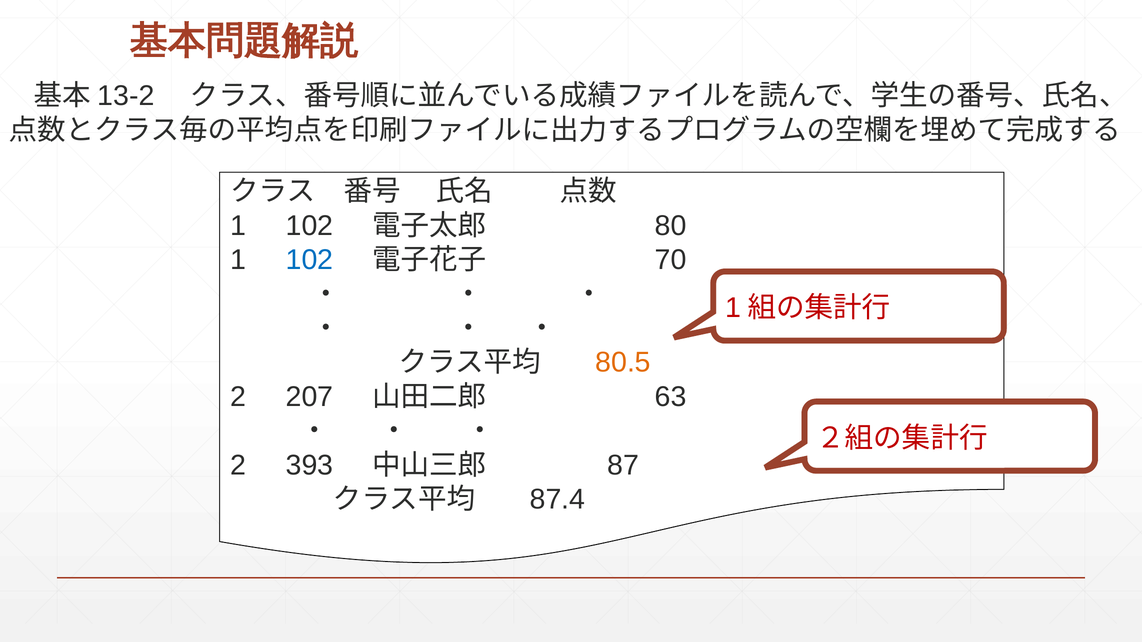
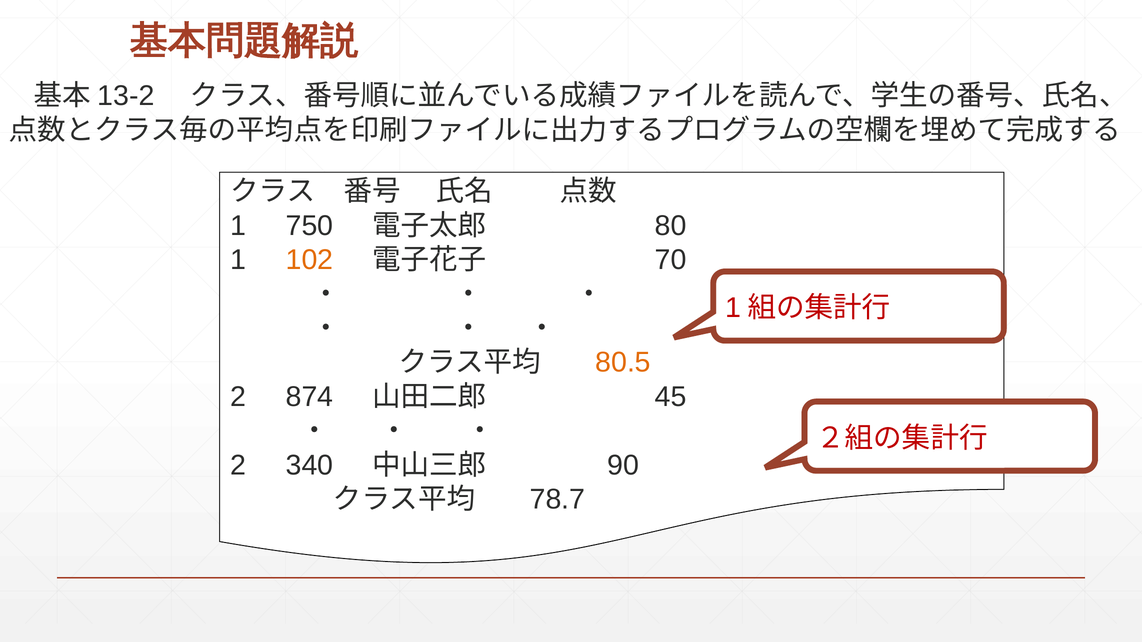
102: 102 -> 750 (310, 226)
102 colour: blue -> orange (310, 260)
207: 207 -> 874 (310, 397)
63: 63 -> 45 (671, 397)
393: 393 -> 340 (310, 466)
87: 87 -> 90 (623, 466)
87.4: 87.4 -> 78.7 (557, 500)
